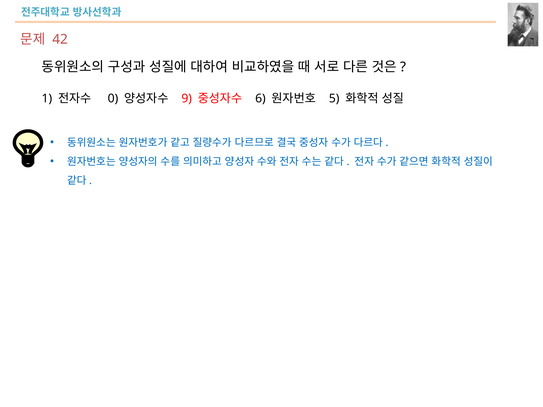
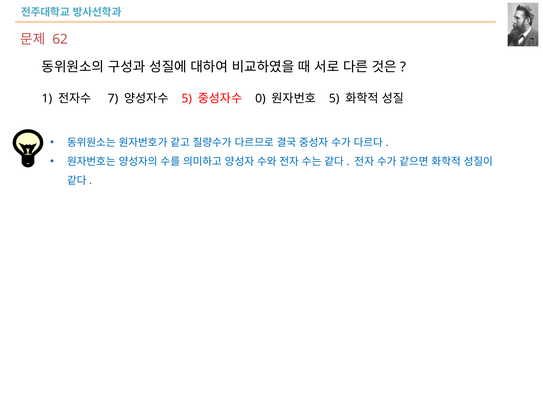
42: 42 -> 62 (60, 39)
0: 0 -> 7 (113, 99)
9: 9 -> 5 (187, 99)
6: 6 -> 0 (260, 99)
